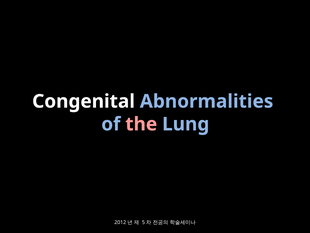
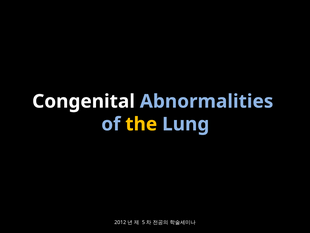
the colour: pink -> yellow (141, 124)
